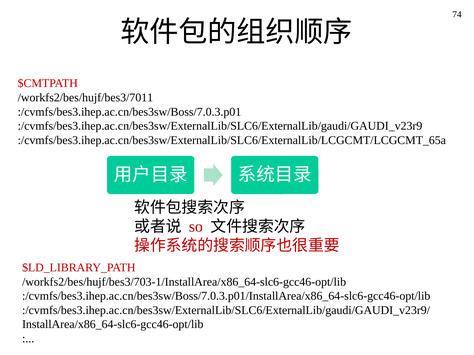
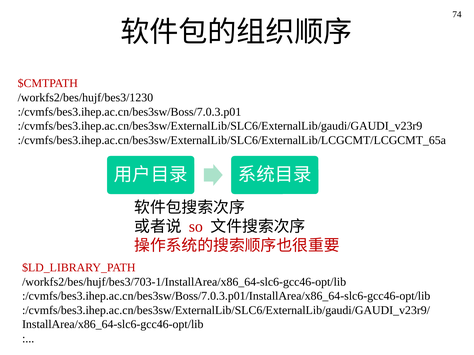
/workfs2/bes/hujf/bes3/7011: /workfs2/bes/hujf/bes3/7011 -> /workfs2/bes/hujf/bes3/1230 (85, 98)
